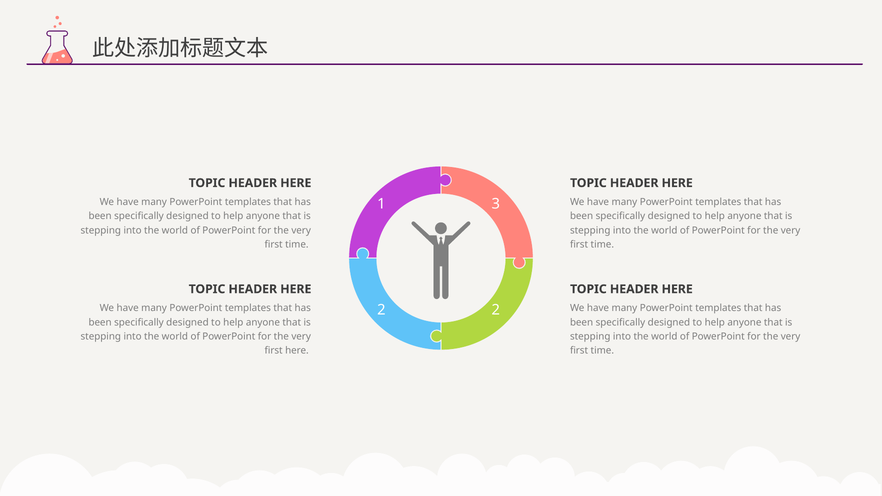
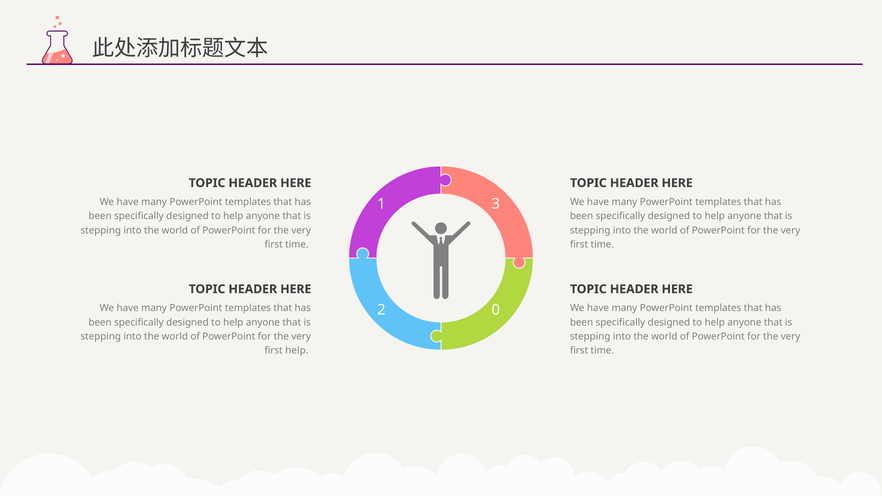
2 2: 2 -> 0 (496, 310)
first here: here -> help (297, 351)
